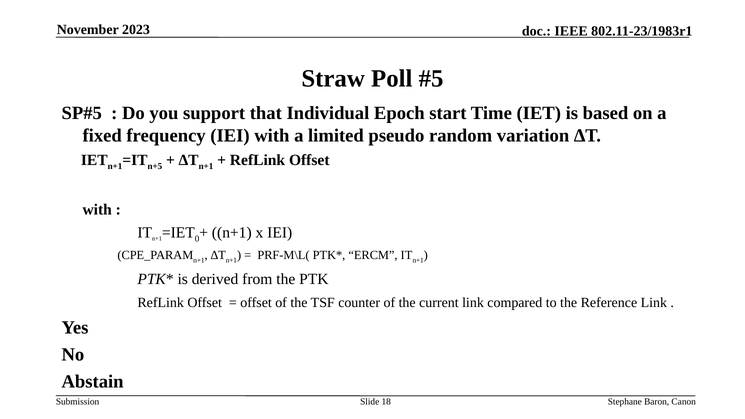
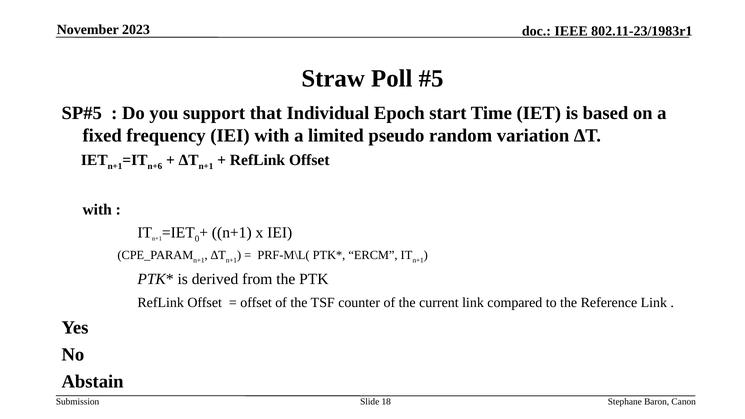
n+5: n+5 -> n+6 (155, 166)
